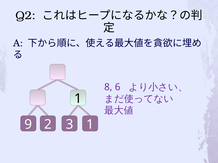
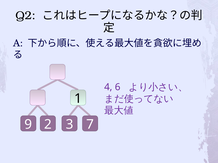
8: 8 -> 4 (108, 87)
2 1: 1 -> 7 (90, 125)
